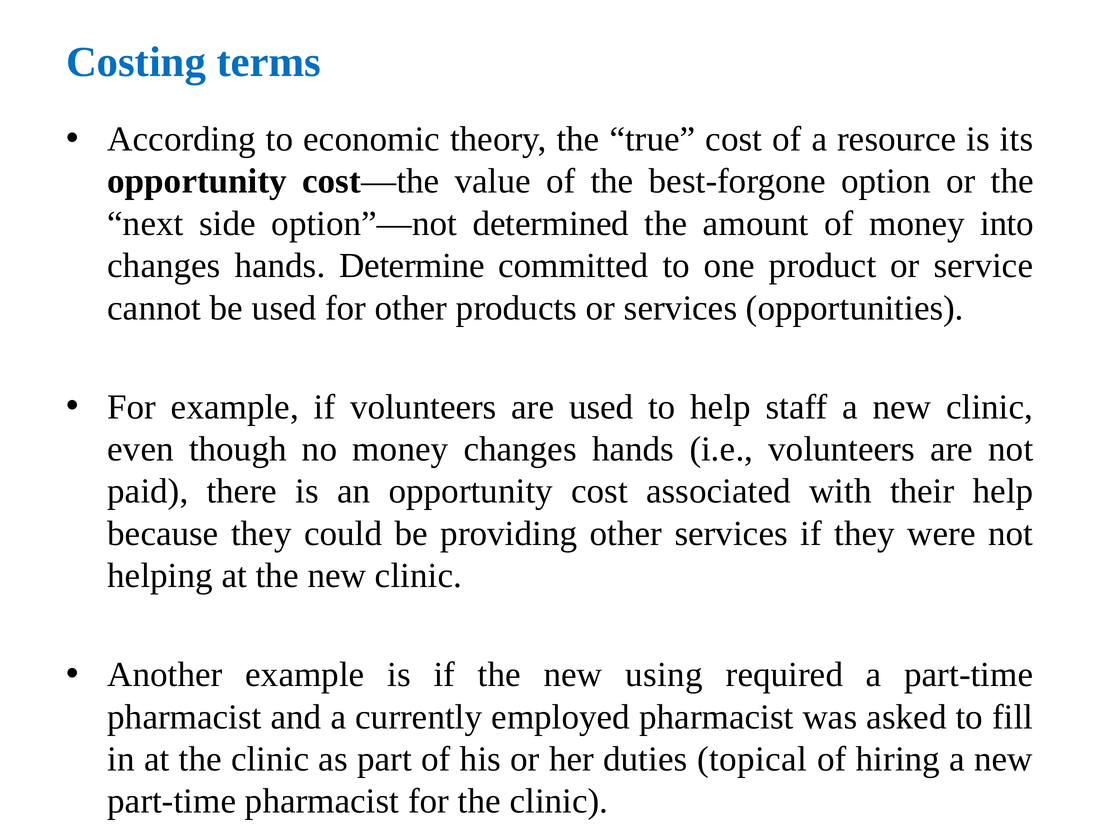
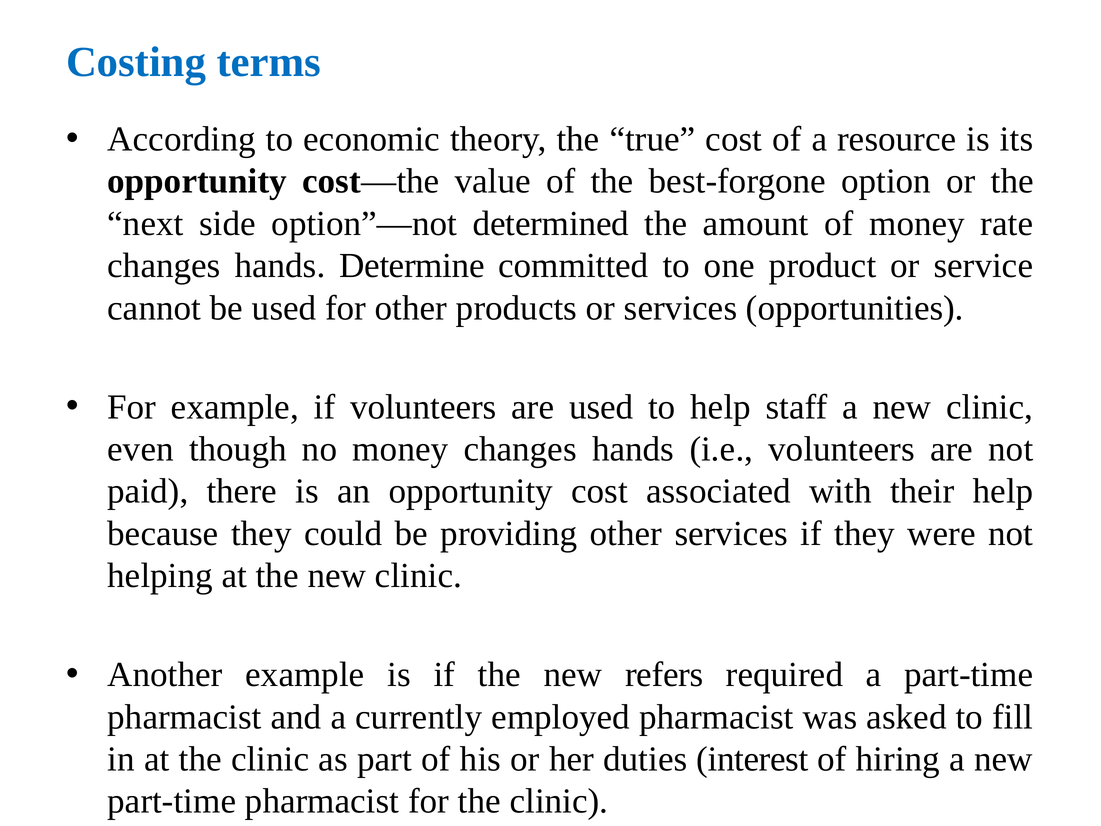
into: into -> rate (1007, 224)
using: using -> refers (664, 675)
topical: topical -> interest (752, 759)
